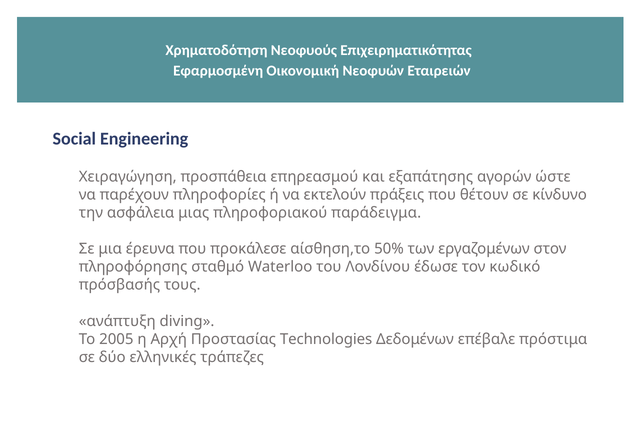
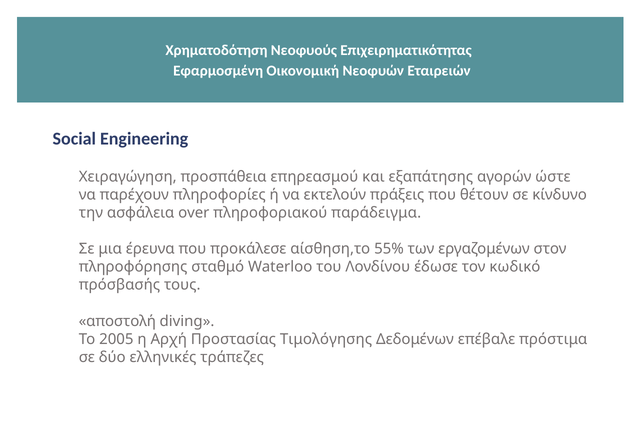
μιας: μιας -> over (194, 213)
50%: 50% -> 55% (389, 249)
ανάπτυξη: ανάπτυξη -> αποστολή (117, 321)
Technologies: Technologies -> Τιμολόγησης (326, 339)
